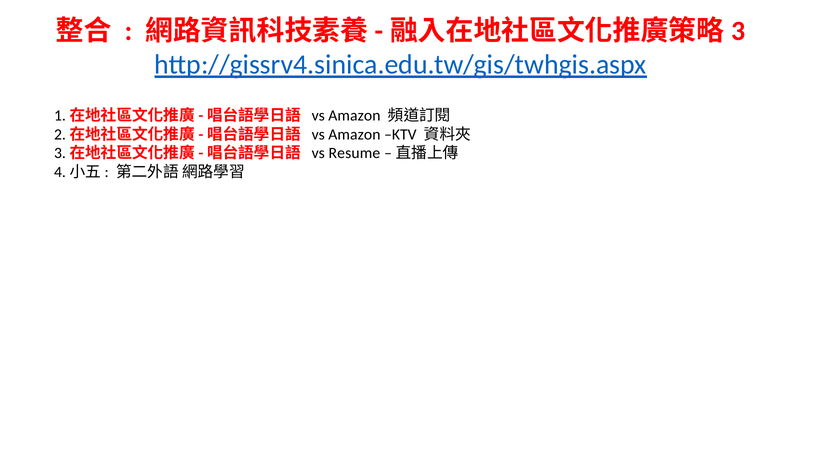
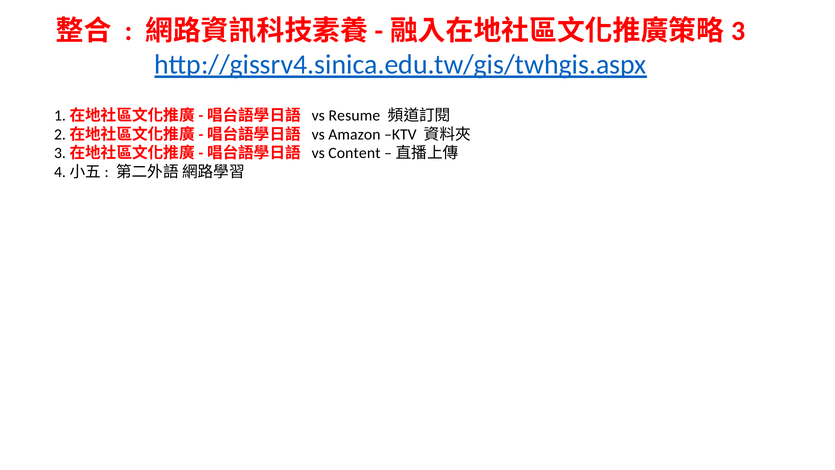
Amazon: Amazon -> Resume (354, 116)
Resume: Resume -> Content (354, 153)
